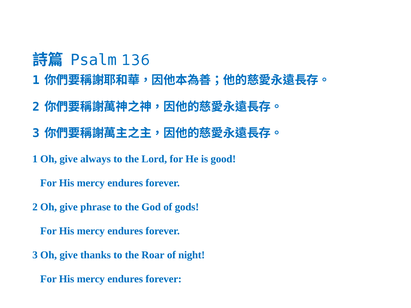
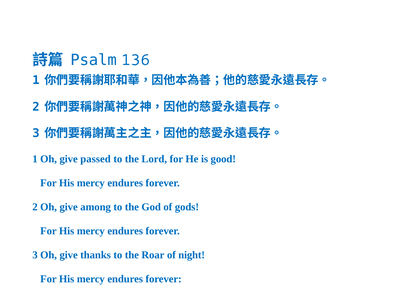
always: always -> passed (96, 159)
phrase: phrase -> among (96, 207)
